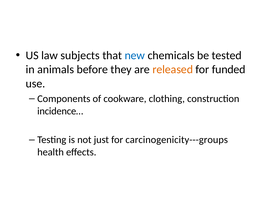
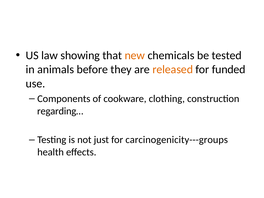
subjects: subjects -> showing (80, 55)
new colour: blue -> orange (135, 55)
incidence…: incidence… -> regarding… (60, 111)
